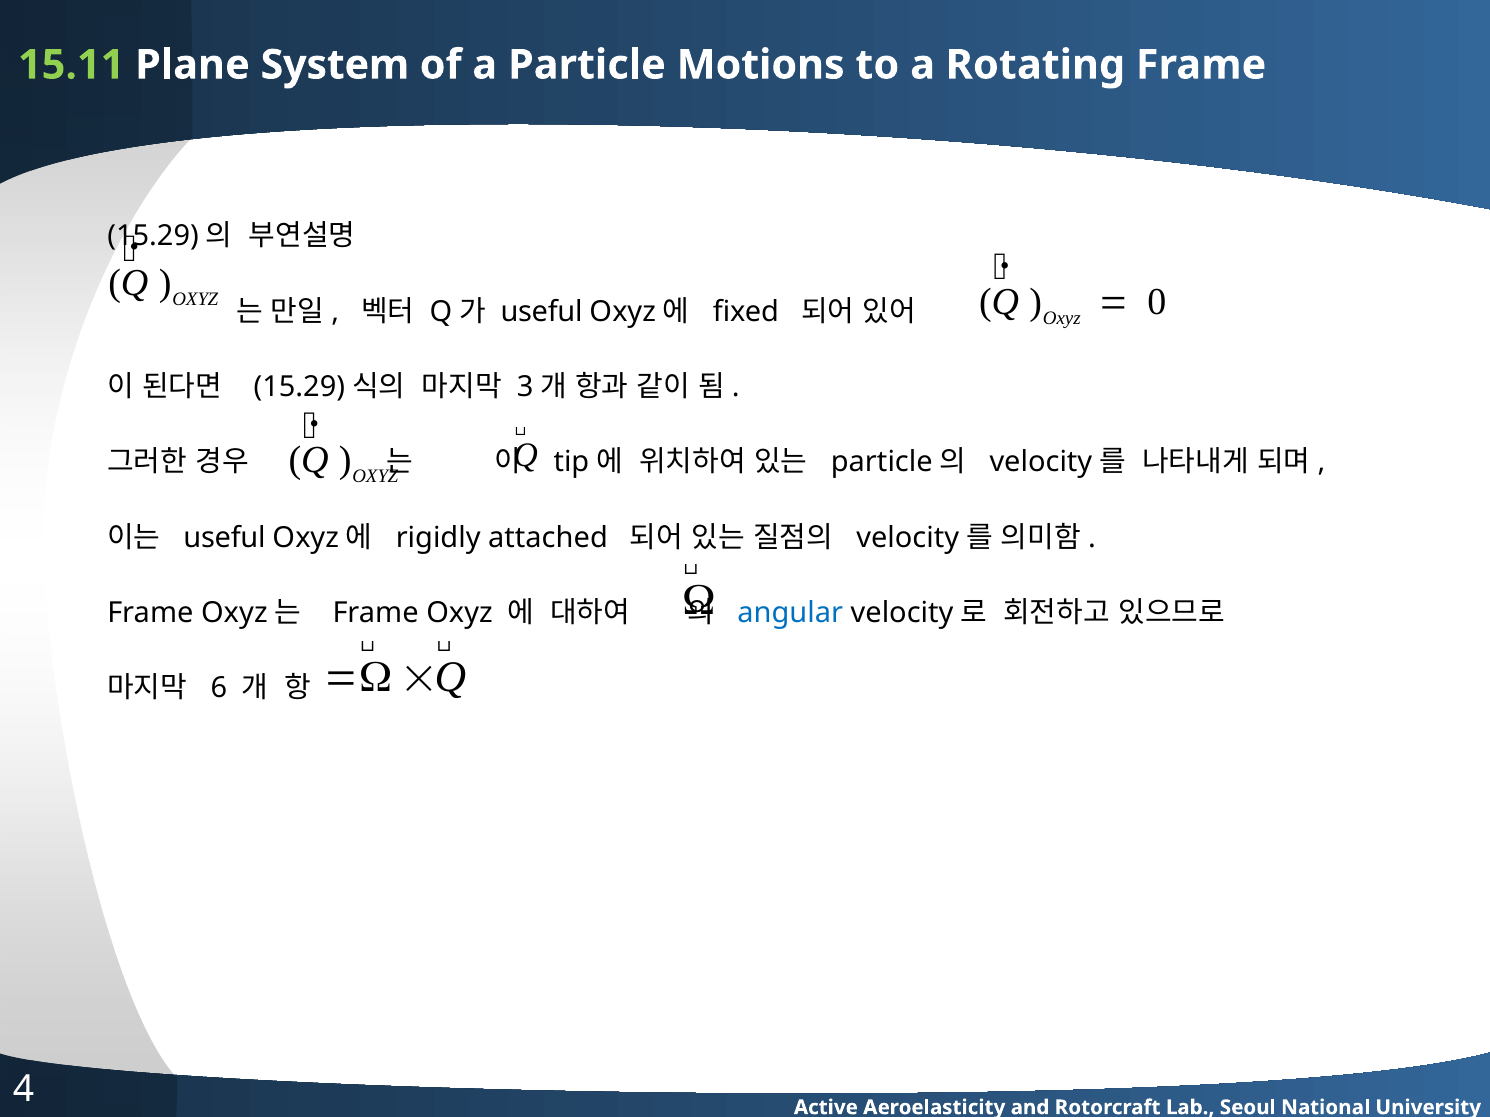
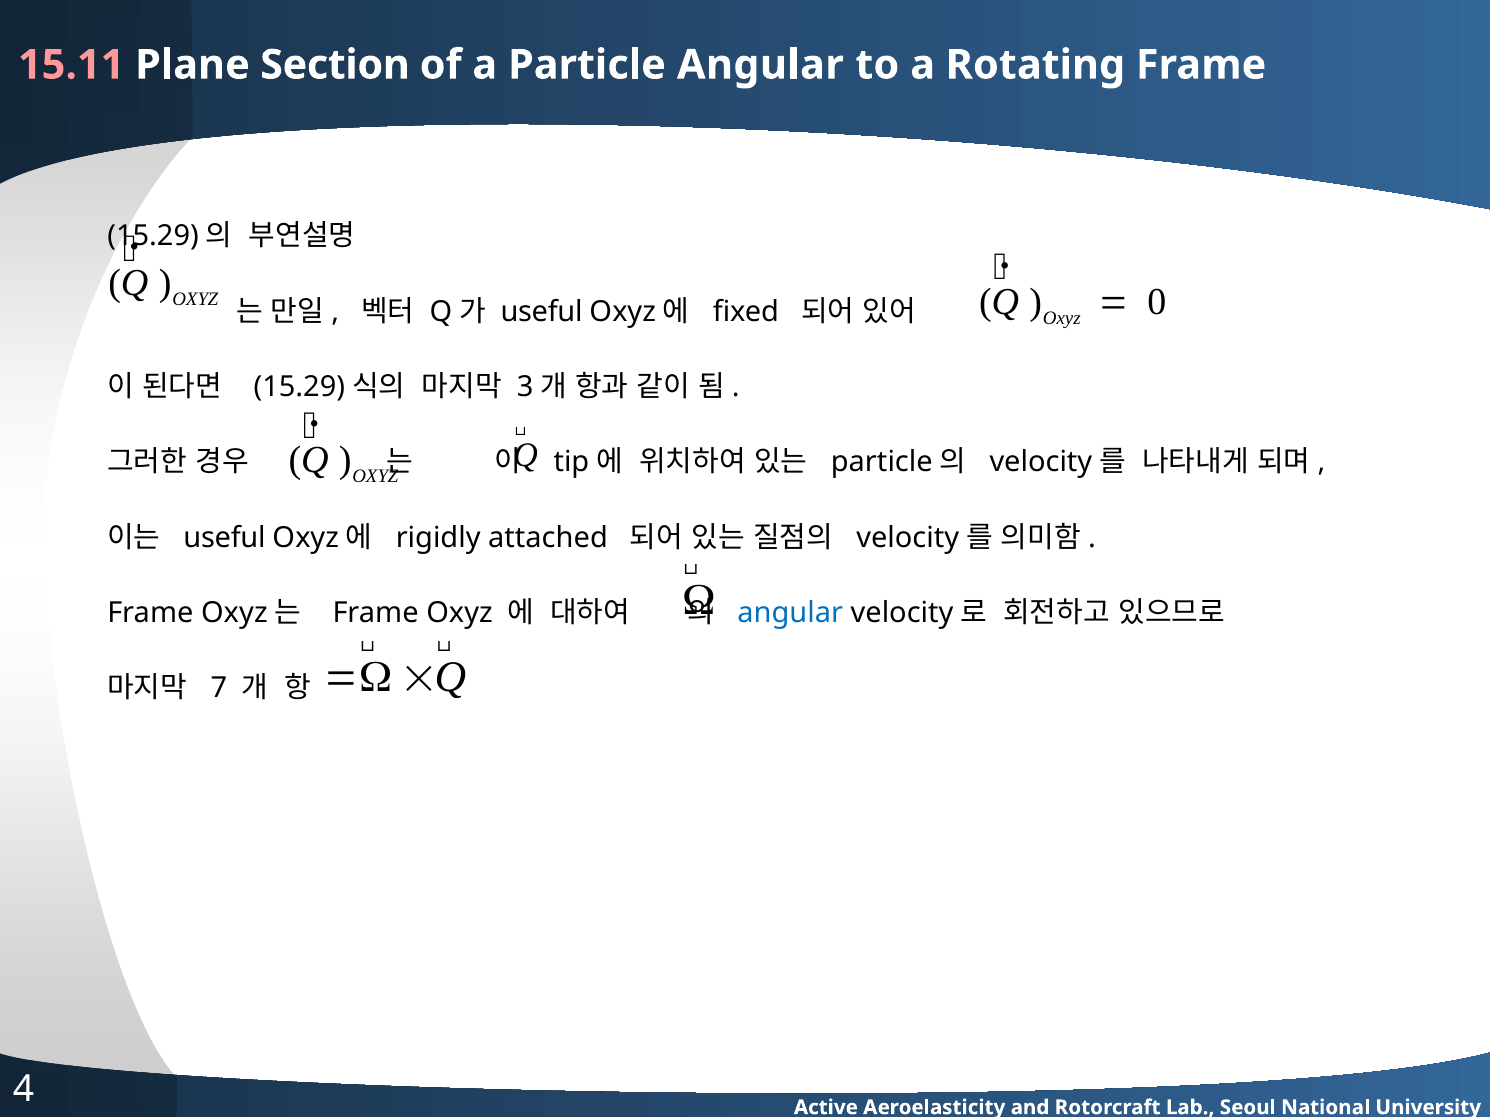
15.11 colour: light green -> pink (71, 65)
System: System -> Section (335, 65)
Particle Motions: Motions -> Angular (760, 65)
6: 6 -> 7 (219, 689)
